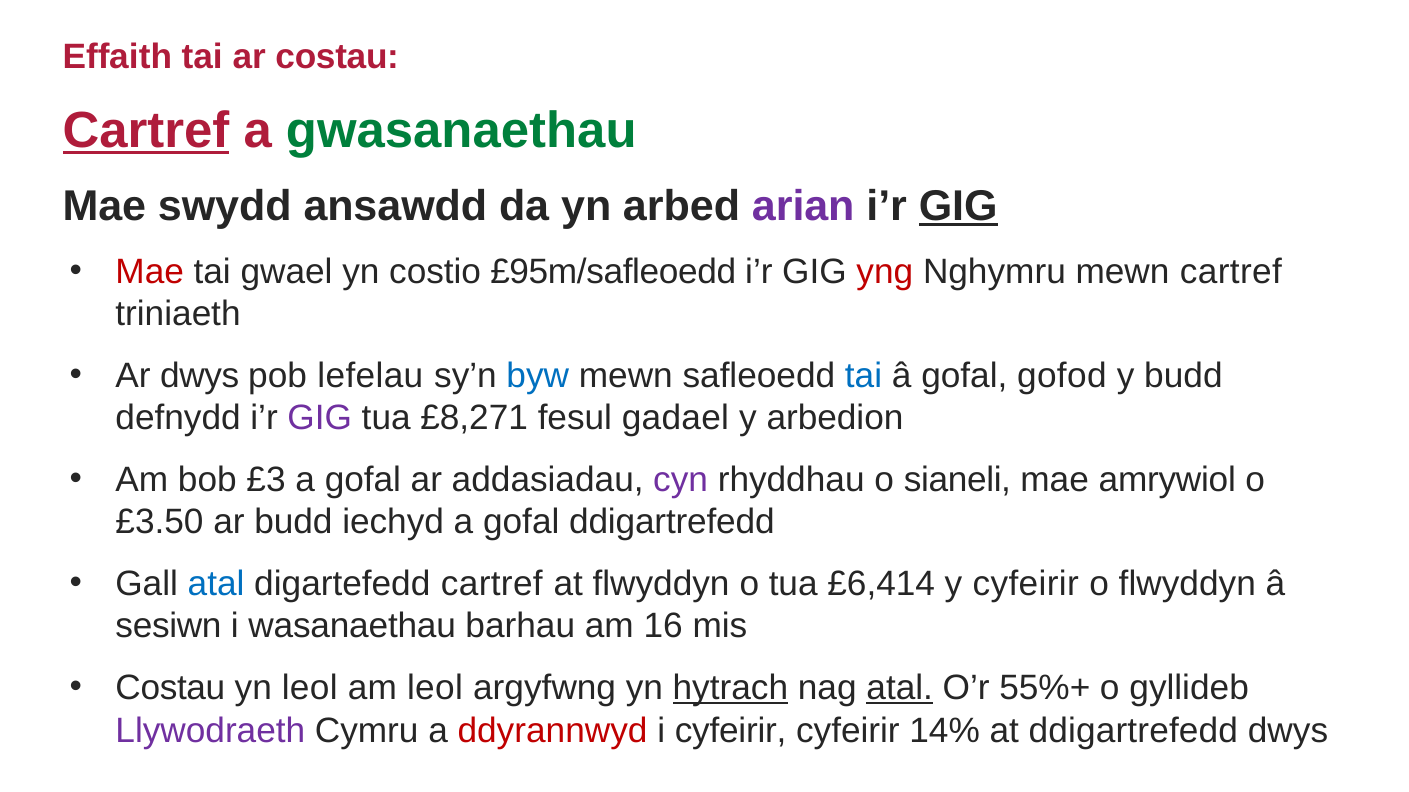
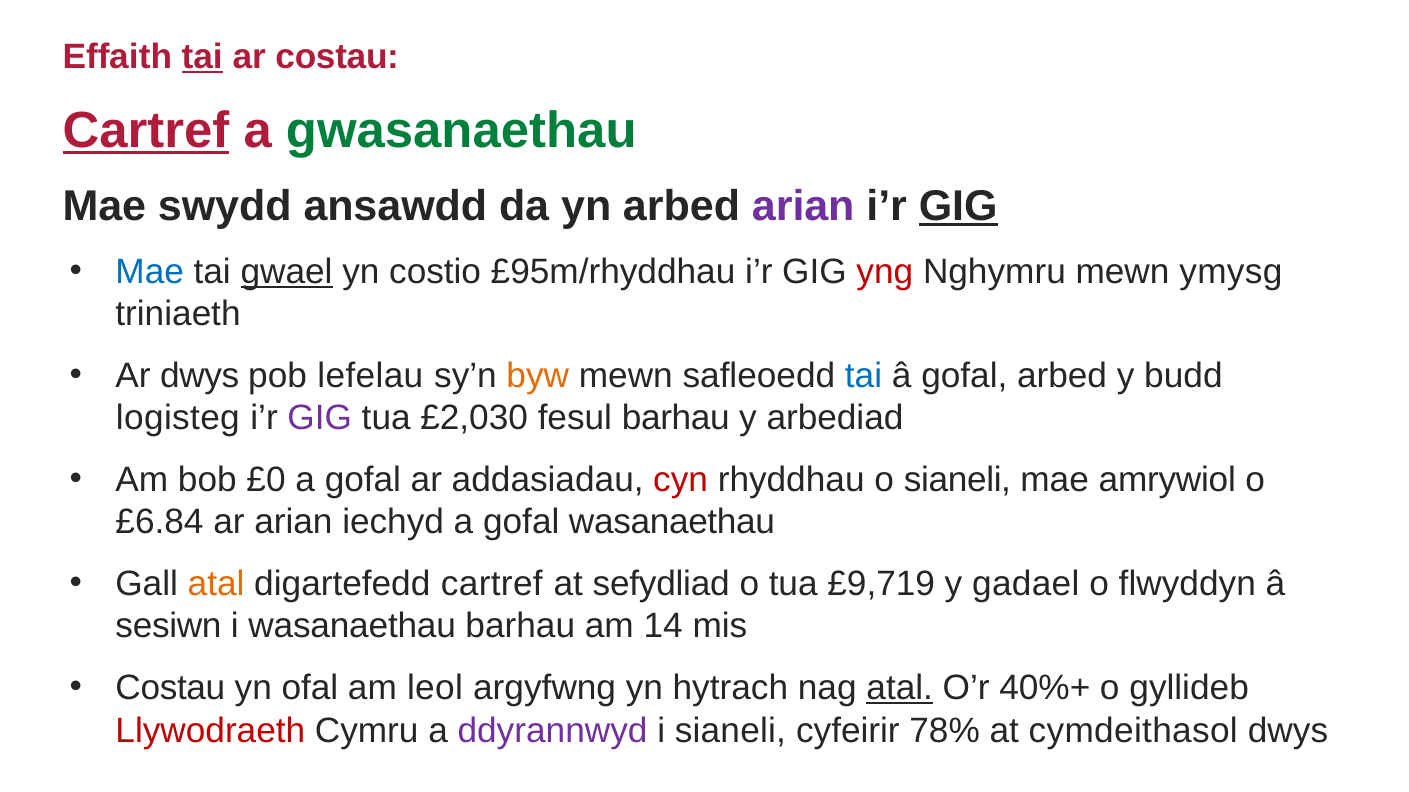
tai underline: none -> present (202, 57)
Mae colour: red -> blue (150, 272)
gwael underline: none -> present (287, 272)
£95m/safleoedd: £95m/safleoedd -> £95m/rhyddhau (613, 272)
mewn cartref: cartref -> ymysg (1231, 272)
byw colour: blue -> orange (538, 376)
gofal gofod: gofod -> arbed (1062, 376)
defnydd: defnydd -> logisteg (178, 419)
£8,271: £8,271 -> £2,030 (474, 419)
fesul gadael: gadael -> barhau (676, 419)
arbedion: arbedion -> arbediad (835, 419)
£3: £3 -> £0 (266, 480)
cyn colour: purple -> red (681, 480)
£3.50: £3.50 -> £6.84 (159, 523)
ar budd: budd -> arian (293, 523)
gofal ddigartrefedd: ddigartrefedd -> wasanaethau (672, 523)
atal colour: blue -> orange (216, 585)
at flwyddyn: flwyddyn -> sefydliad (661, 585)
£6,414: £6,414 -> £9,719 (881, 585)
y cyfeirir: cyfeirir -> gadael (1026, 585)
16: 16 -> 14 (663, 627)
yn leol: leol -> ofal (310, 689)
hytrach underline: present -> none (730, 689)
55%+: 55%+ -> 40%+ (1045, 689)
Llywodraeth colour: purple -> red (210, 731)
ddyrannwyd colour: red -> purple (553, 731)
i cyfeirir: cyfeirir -> sianeli (730, 731)
14%: 14% -> 78% (945, 731)
at ddigartrefedd: ddigartrefedd -> cymdeithasol (1133, 731)
